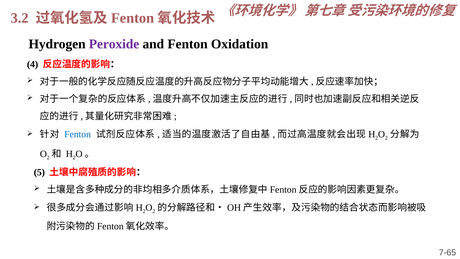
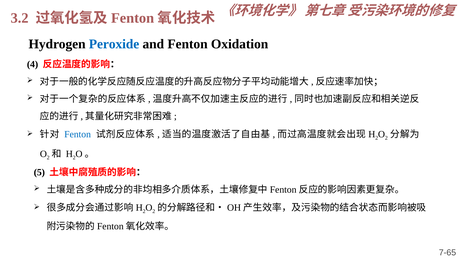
Peroxide colour: purple -> blue (114, 44)
